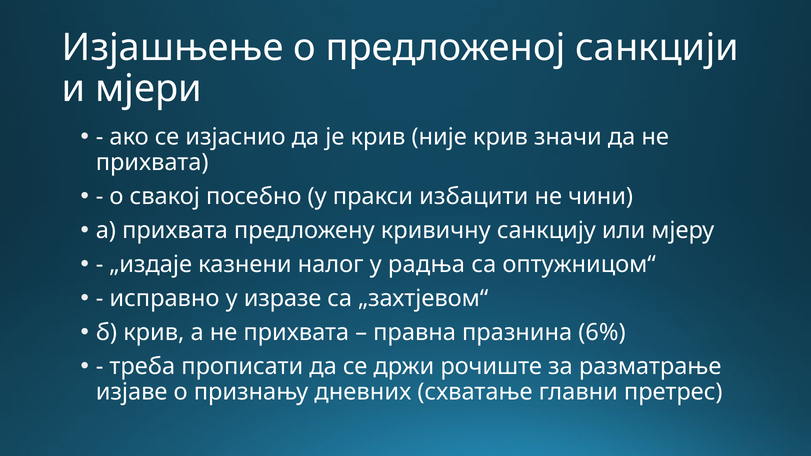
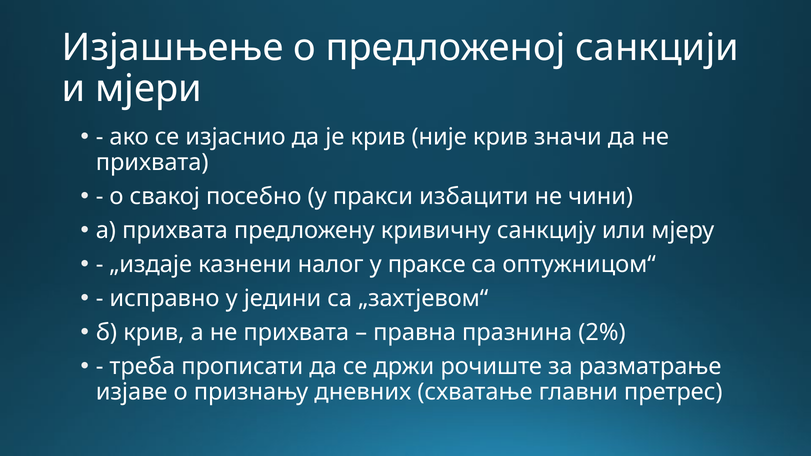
радња: радња -> праксе (427, 265)
изразе: изразе -> једини (282, 299)
6%: 6% -> 2% (602, 333)
